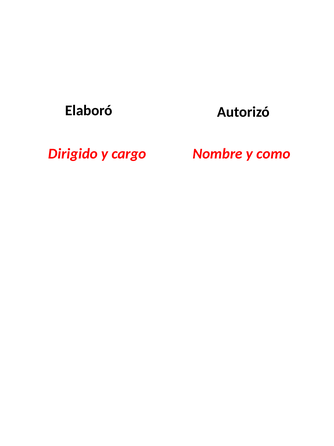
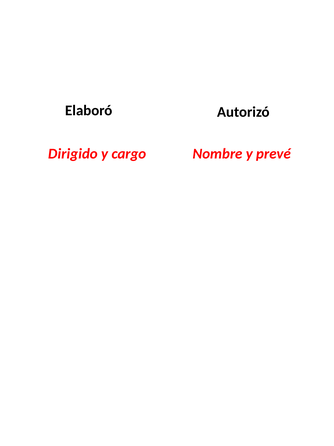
como: como -> prevé (274, 153)
